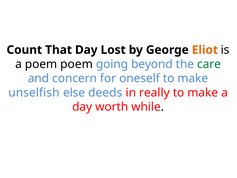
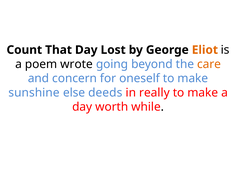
poem poem: poem -> wrote (76, 64)
care colour: green -> orange (209, 64)
unselfish: unselfish -> sunshine (34, 92)
